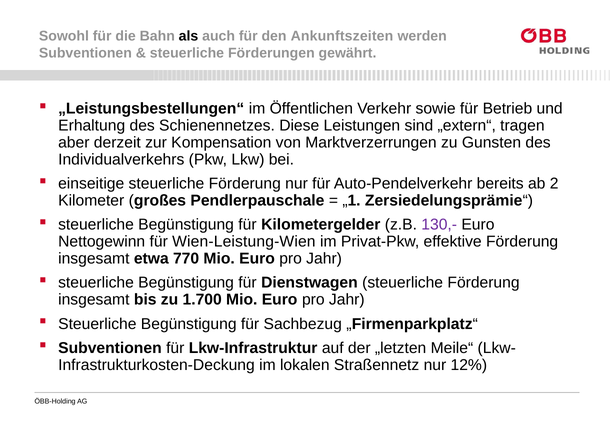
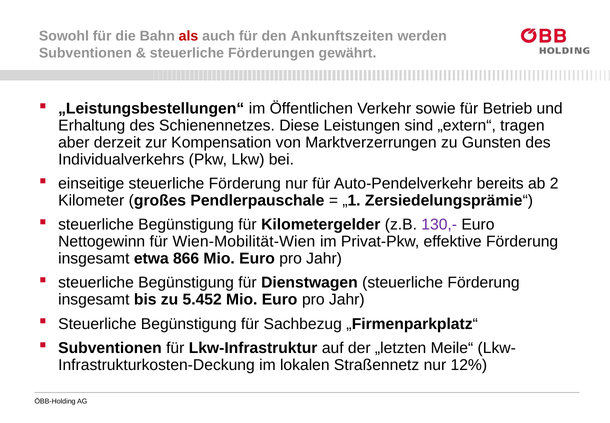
als colour: black -> red (188, 36)
Wien-Leistung-Wien: Wien-Leistung-Wien -> Wien-Mobilität-Wien (244, 241)
770: 770 -> 866 (186, 258)
1.700: 1.700 -> 5.452 (202, 299)
